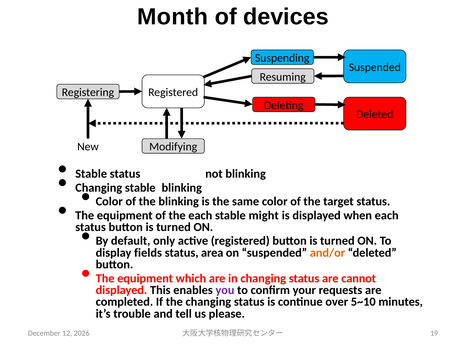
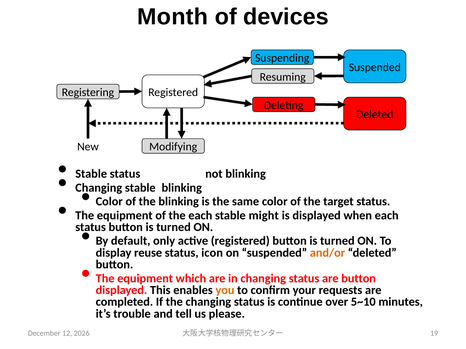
fields: fields -> reuse (148, 253)
area: area -> icon (212, 253)
are cannot: cannot -> button (359, 279)
you colour: purple -> orange (225, 291)
